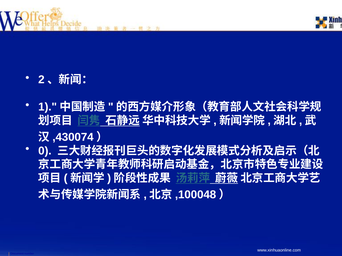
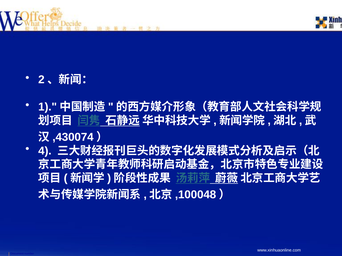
0: 0 -> 4 (45, 151)
